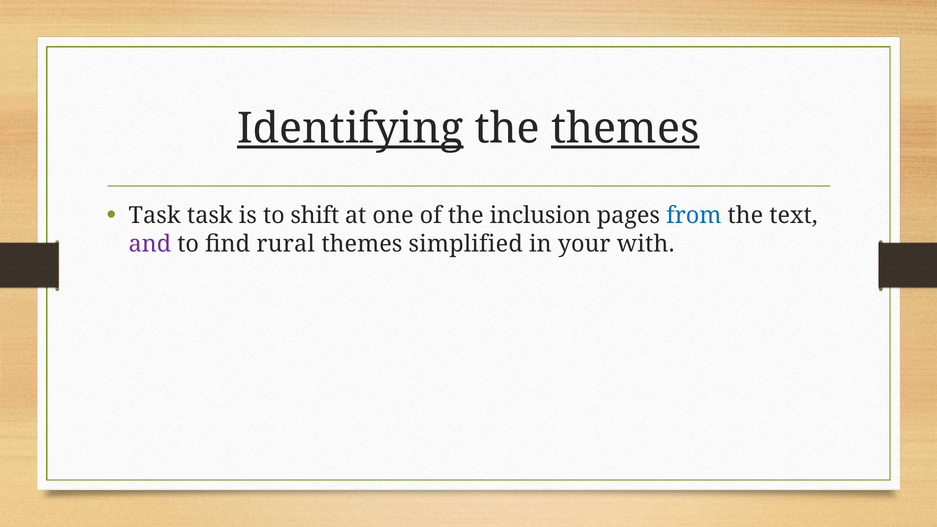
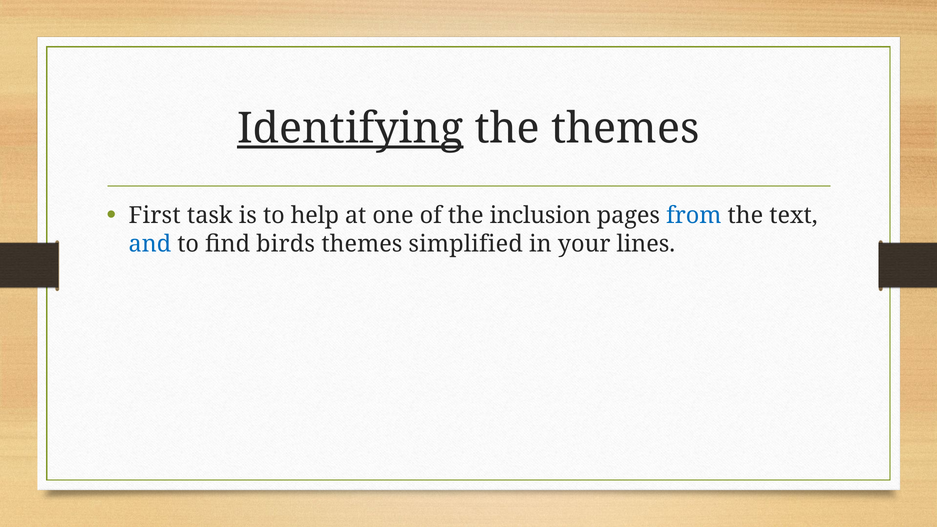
themes underline: present -> none (625, 129)
Task: Task -> First (155, 216)
shift: shift -> help (315, 216)
and colour: purple -> blue (150, 244)
rural: rural -> birds (286, 244)
with: with -> lines (646, 244)
